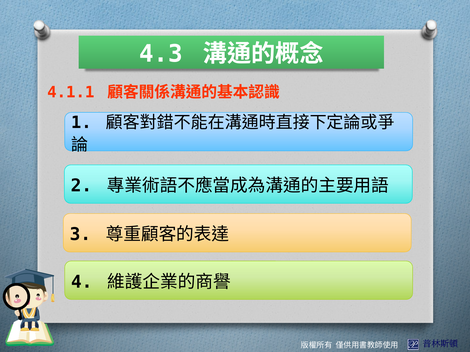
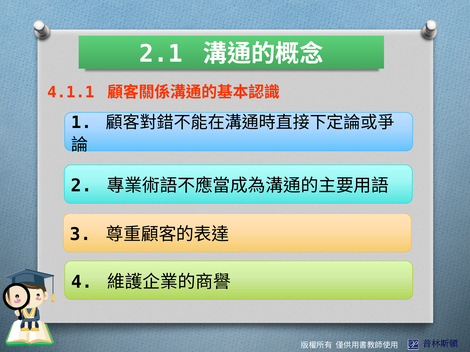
4.3: 4.3 -> 2.1 (161, 54)
